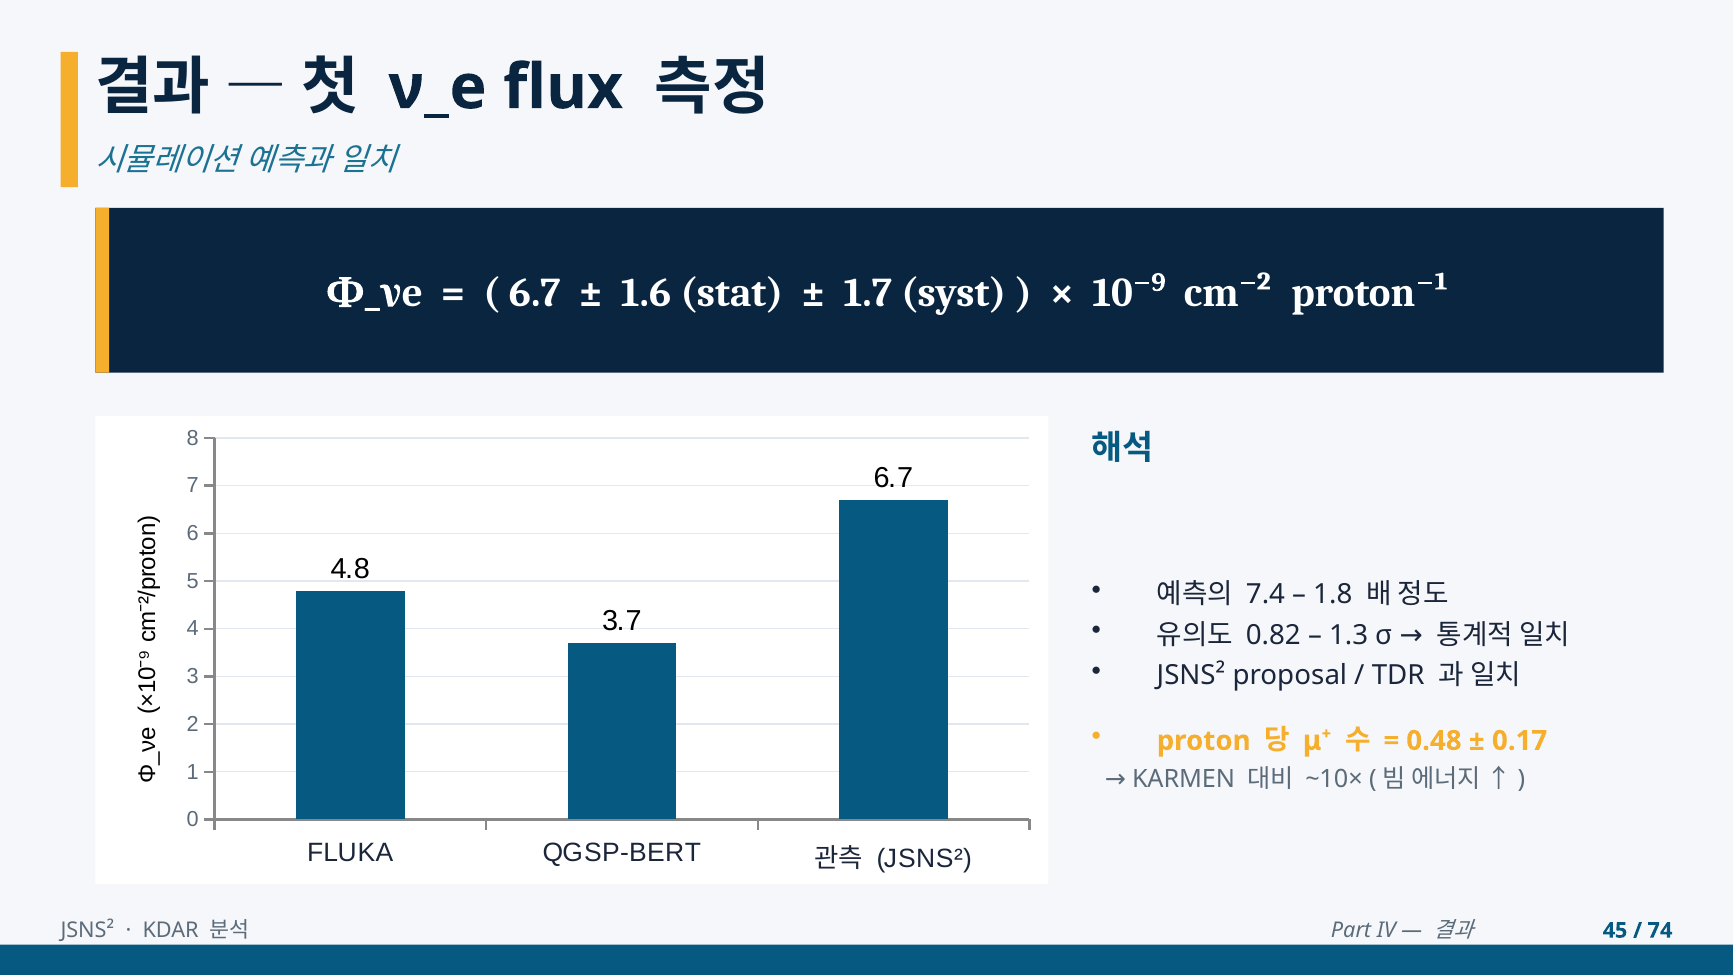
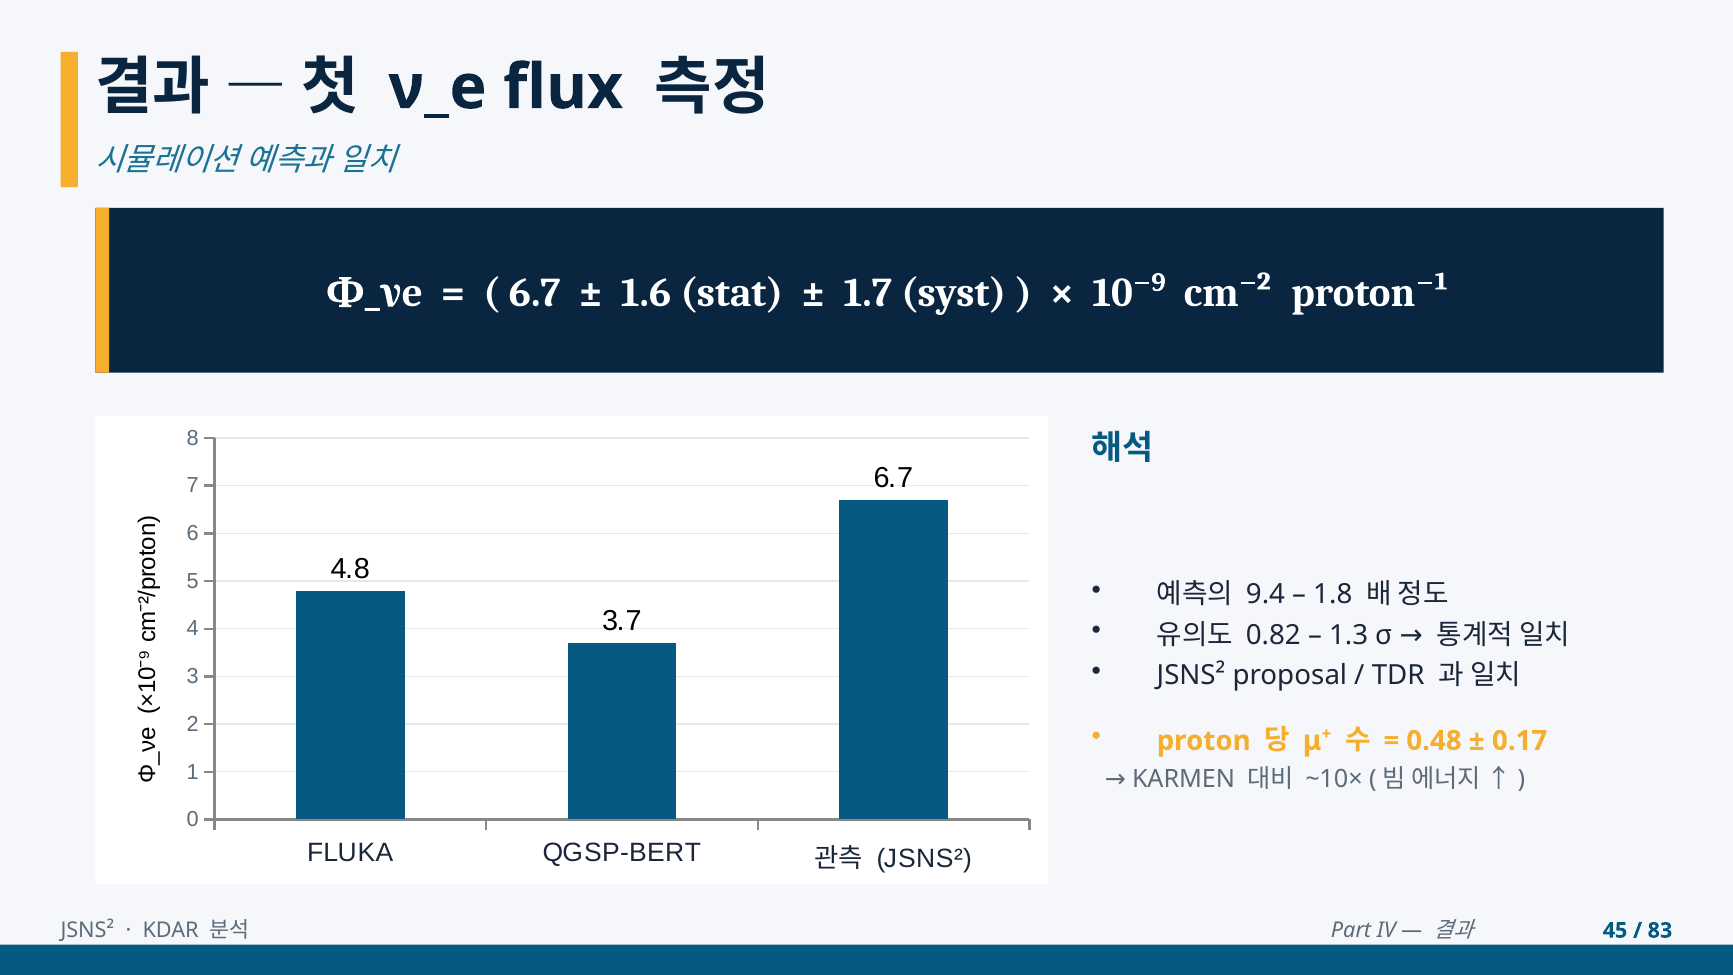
7.4: 7.4 -> 9.4 (1265, 595)
74: 74 -> 83 (1660, 930)
